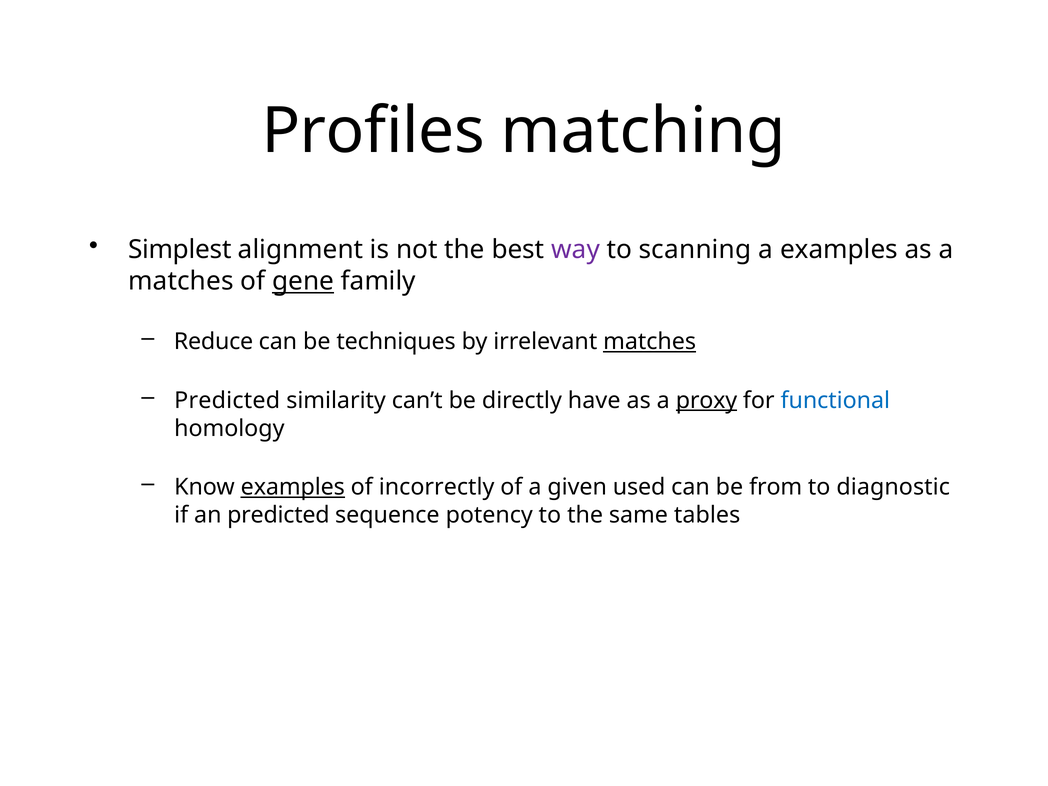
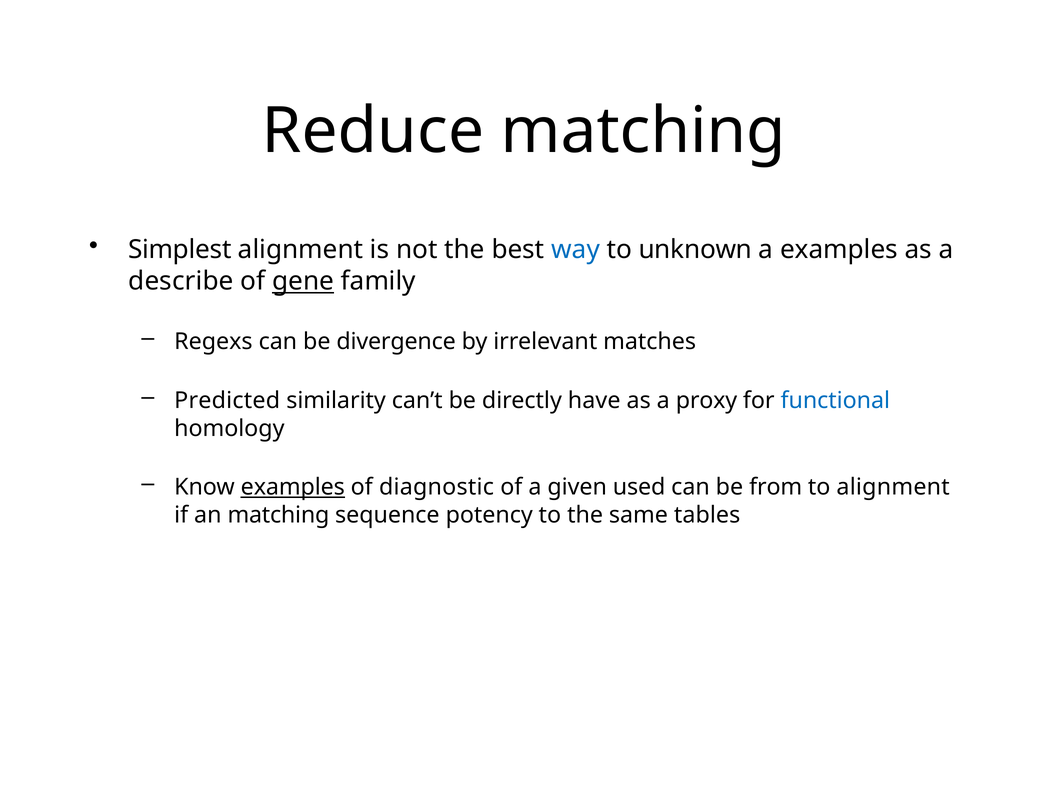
Profiles: Profiles -> Reduce (373, 131)
way colour: purple -> blue (576, 250)
scanning: scanning -> unknown (695, 250)
matches: matches -> describe (181, 281)
Reduce: Reduce -> Regexs (213, 342)
techniques: techniques -> divergence (396, 342)
matches underline: present -> none (650, 342)
proxy underline: present -> none (706, 400)
incorrectly: incorrectly -> diagnostic (436, 487)
to diagnostic: diagnostic -> alignment (893, 487)
an predicted: predicted -> matching (278, 515)
